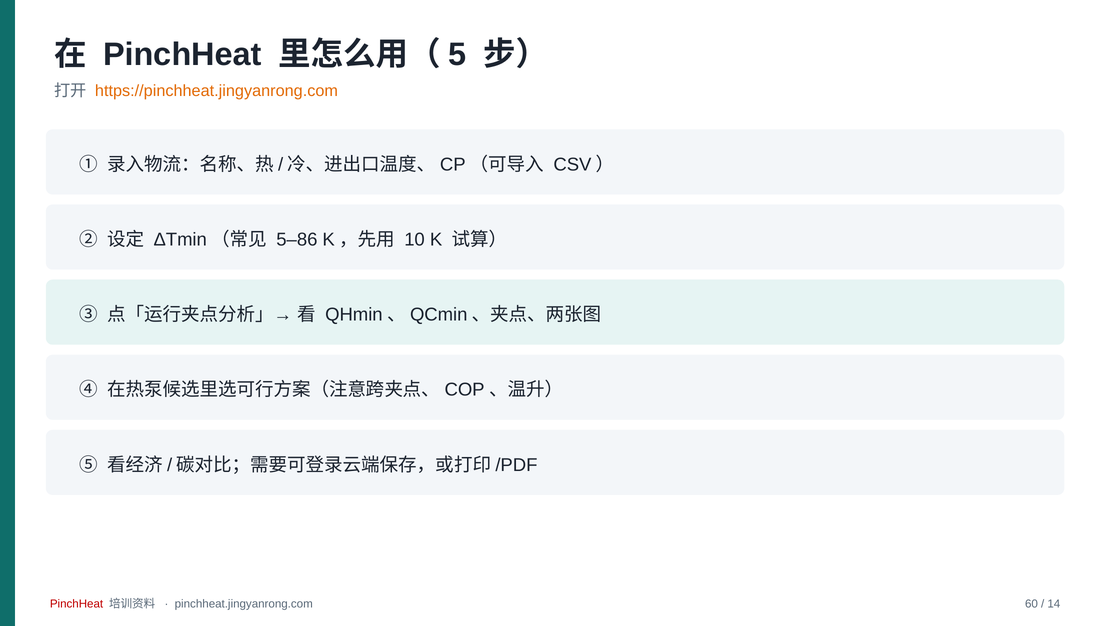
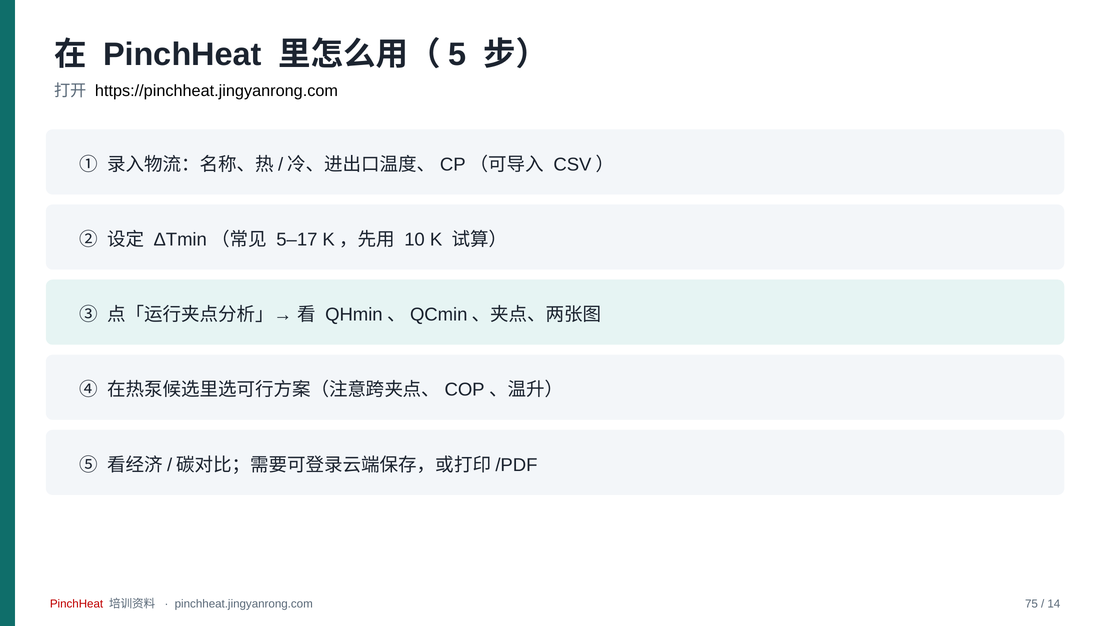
https://pinchheat.jingyanrong.com colour: orange -> black (216, 91)
5–86: 5–86 -> 5–17 (297, 240)
60: 60 -> 75 (1031, 604)
